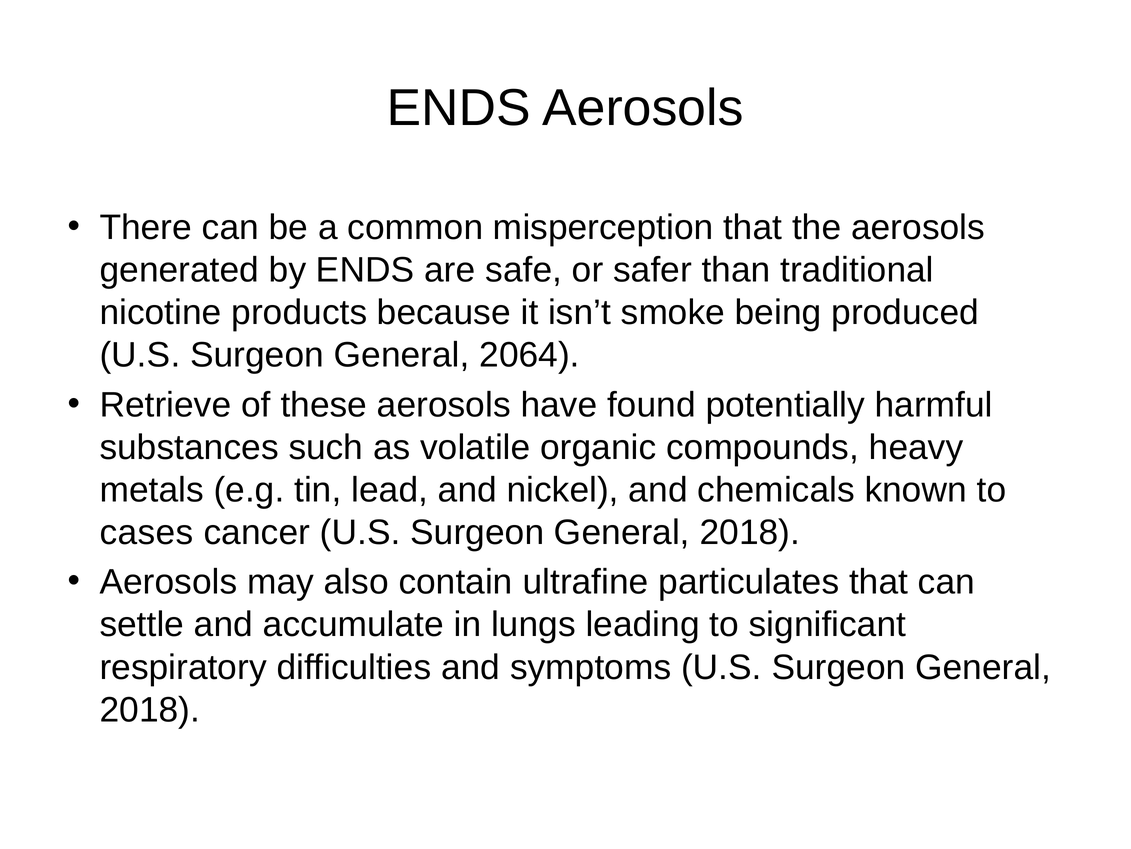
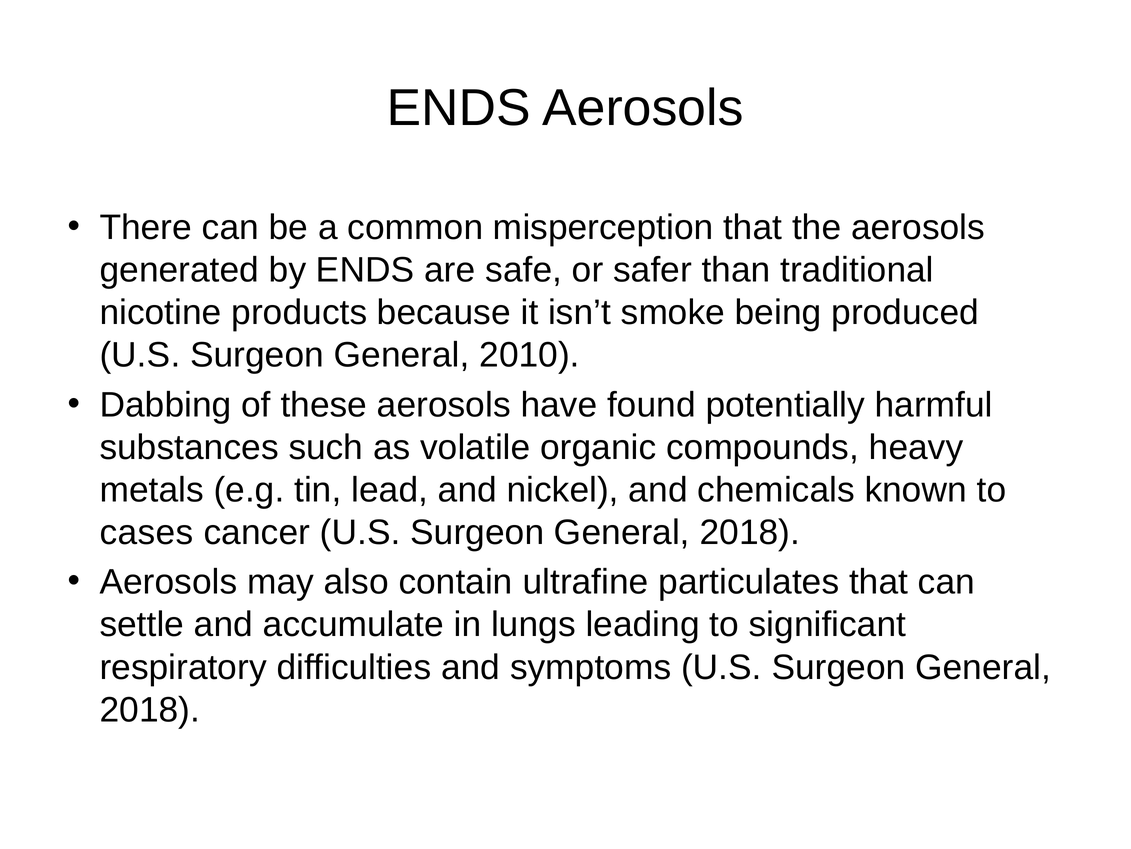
2064: 2064 -> 2010 (530, 355)
Retrieve: Retrieve -> Dabbing (165, 405)
